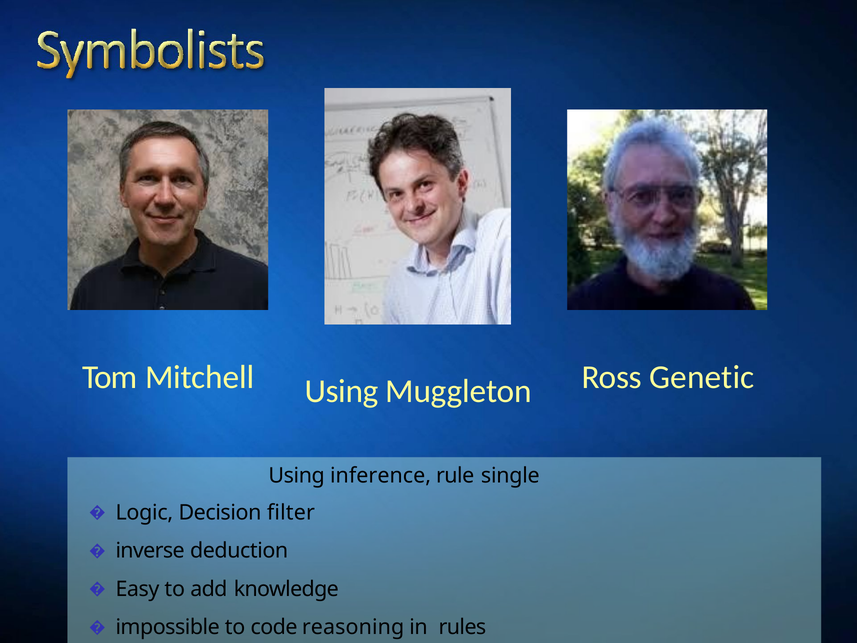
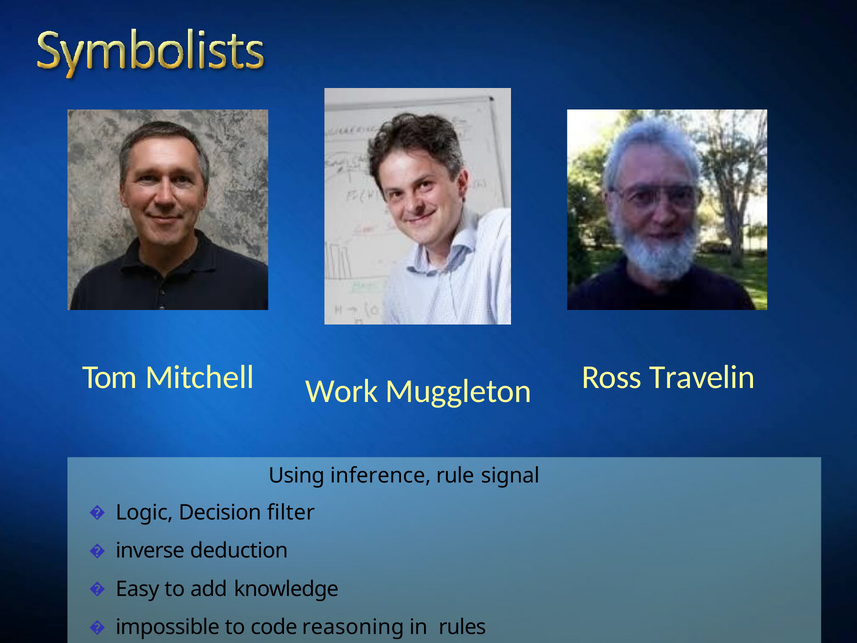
Mitchell Using: Using -> Work (342, 391)
Genetic: Genetic -> Travelin (702, 377)
single: single -> signal (510, 476)
